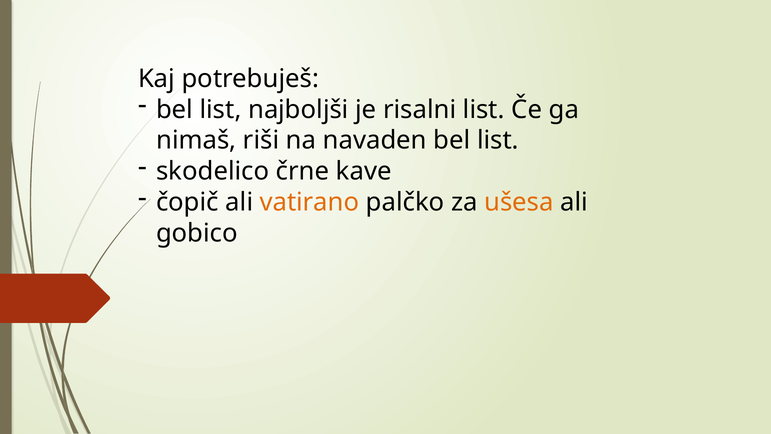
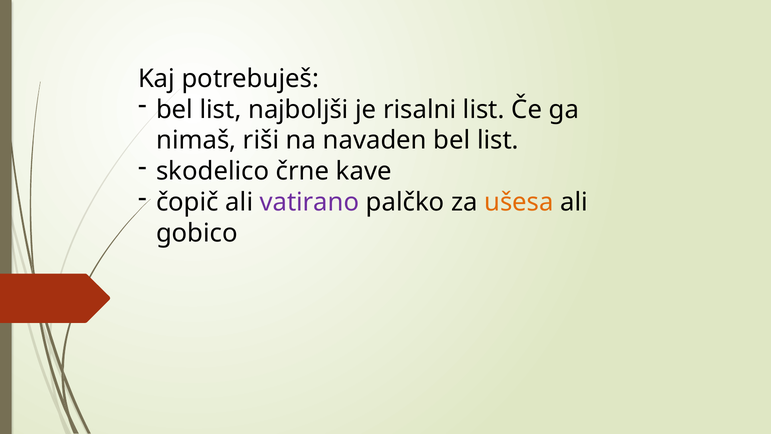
vatirano colour: orange -> purple (310, 202)
